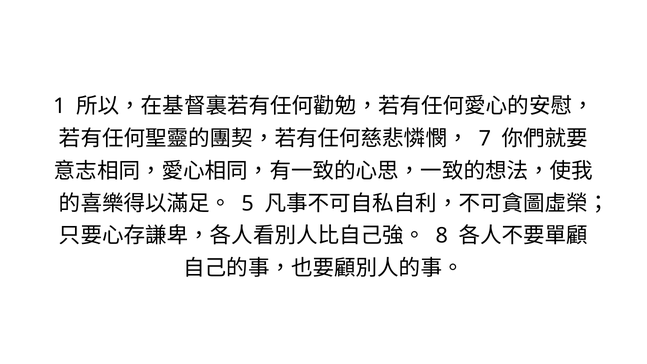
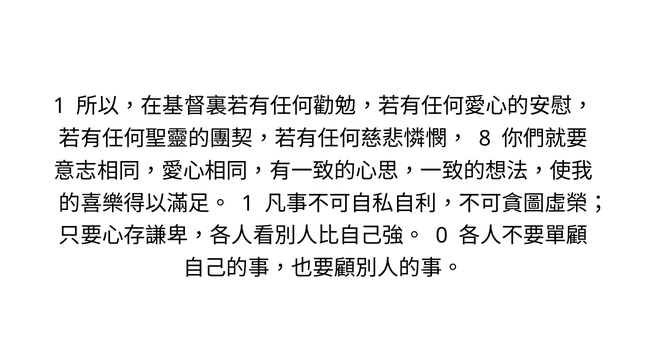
7: 7 -> 8 (485, 139)
5: 5 -> 1 (248, 203)
8: 8 -> 0 (442, 236)
